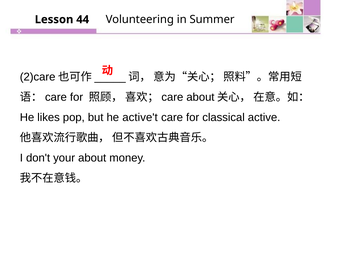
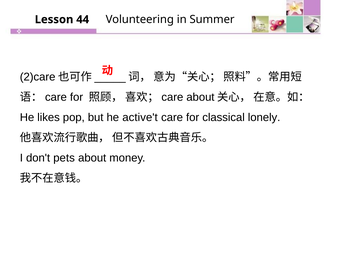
active: active -> lonely (264, 117)
your: your -> pets (64, 158)
